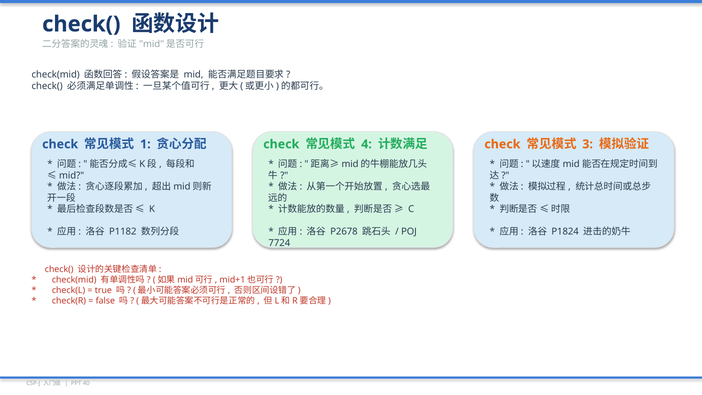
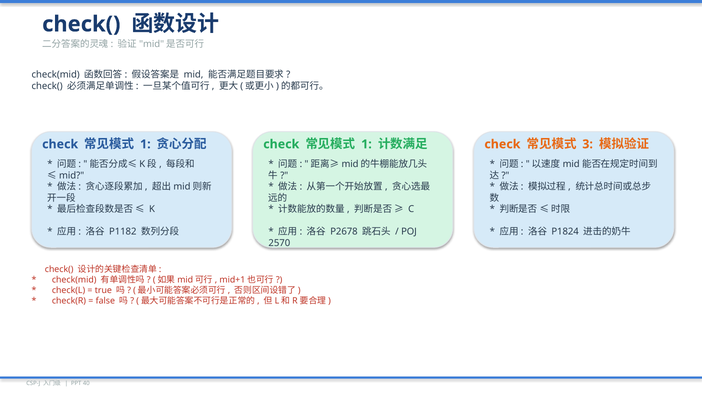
4: 4 -> 1 (366, 144)
7724: 7724 -> 2570 (279, 243)
